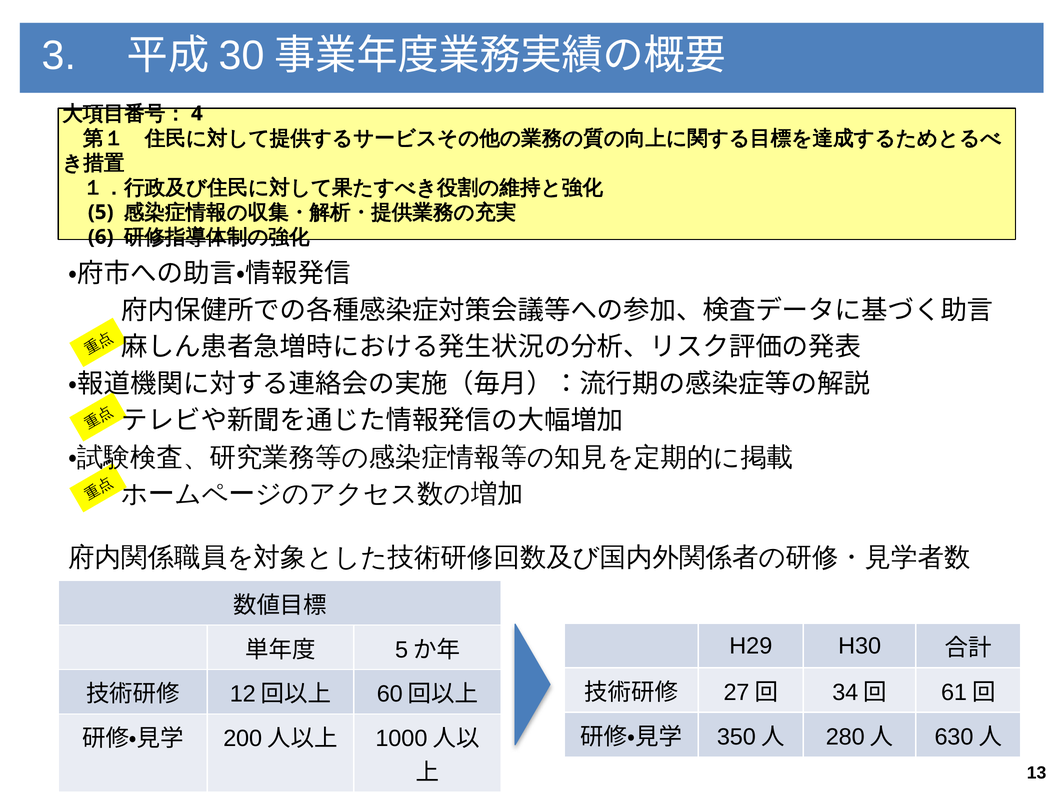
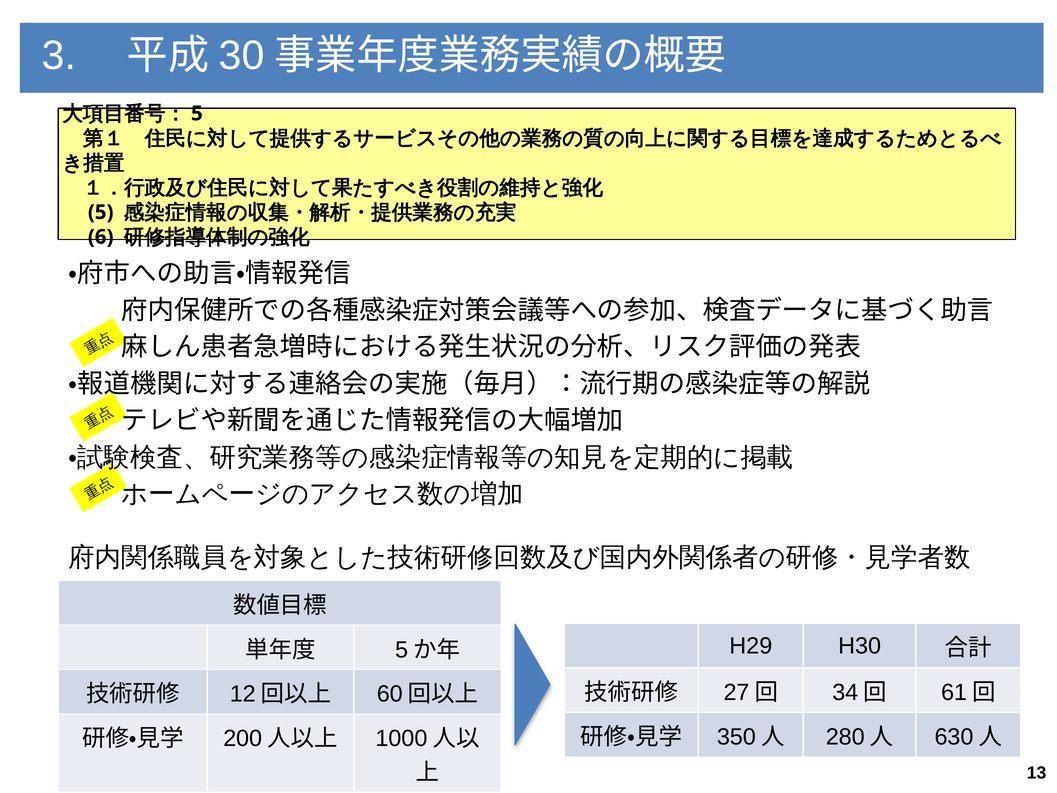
4: 4 -> 5 (197, 113)
